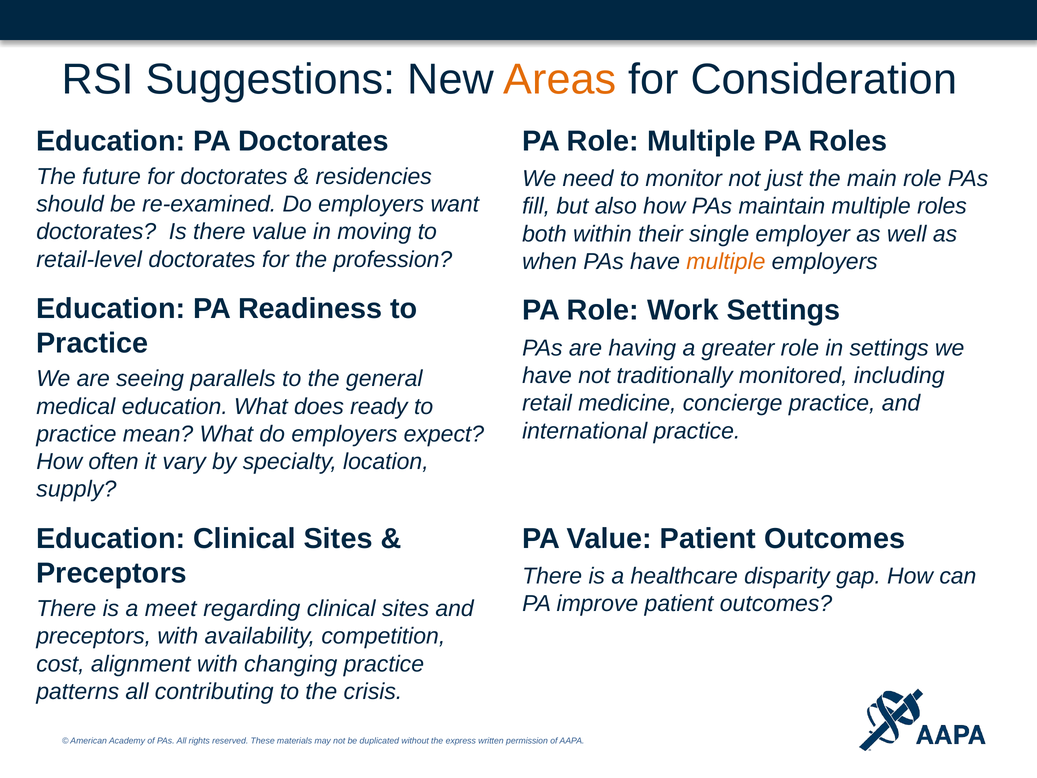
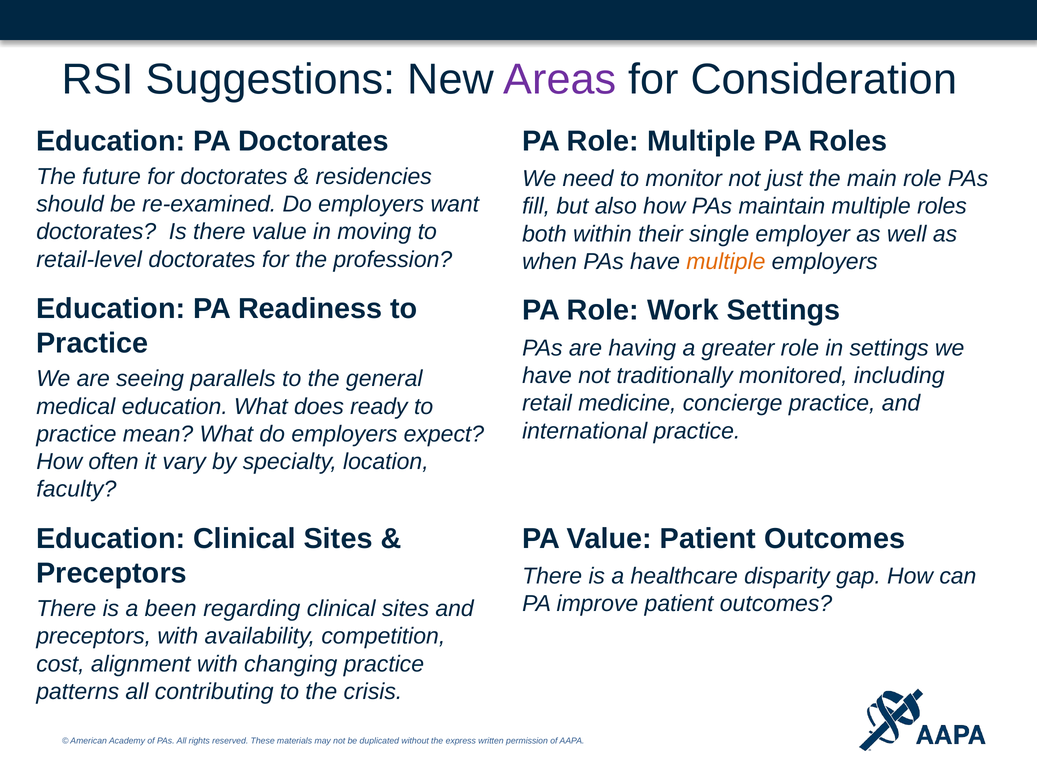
Areas colour: orange -> purple (560, 79)
supply: supply -> faculty (76, 489)
meet: meet -> been (171, 608)
